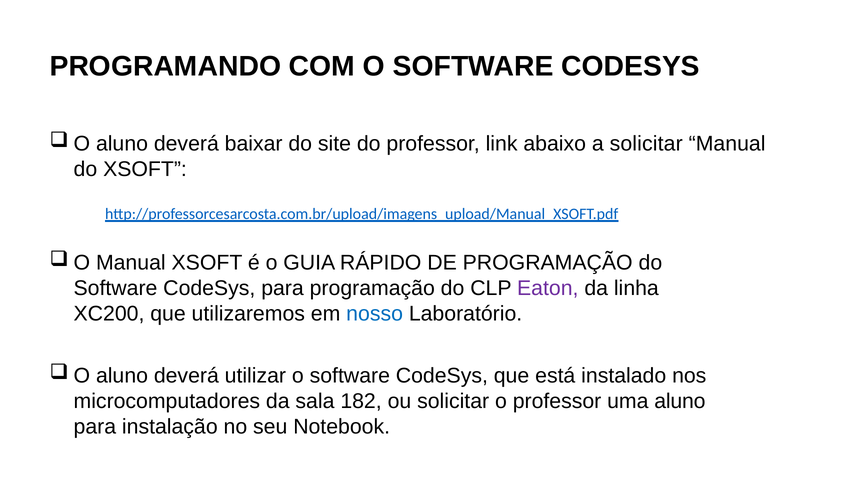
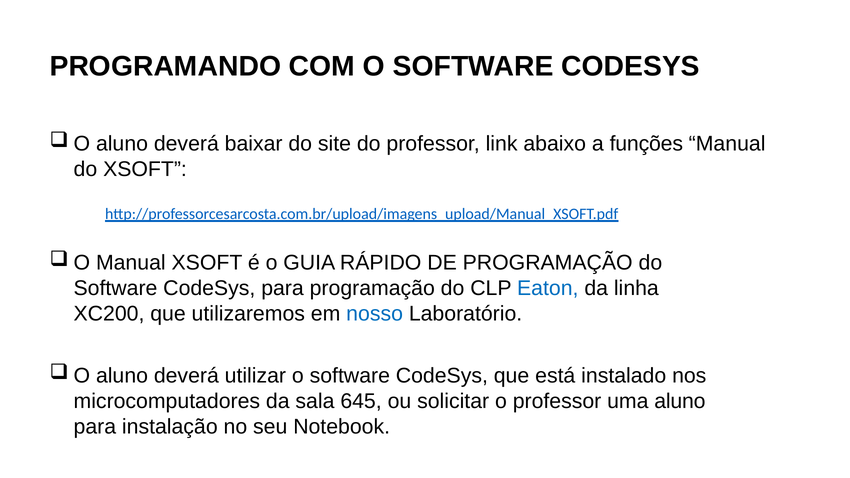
a solicitar: solicitar -> funções (646, 144)
Eaton colour: purple -> blue (548, 288)
182: 182 -> 645 (361, 401)
